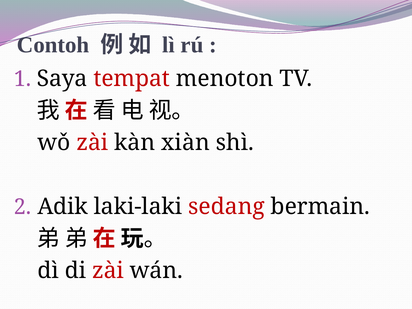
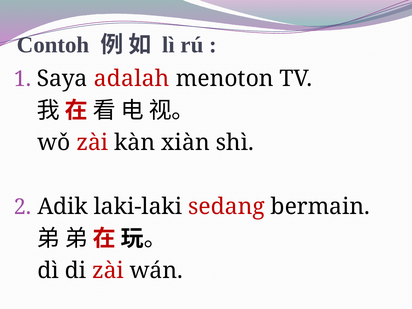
tempat: tempat -> adalah (132, 79)
